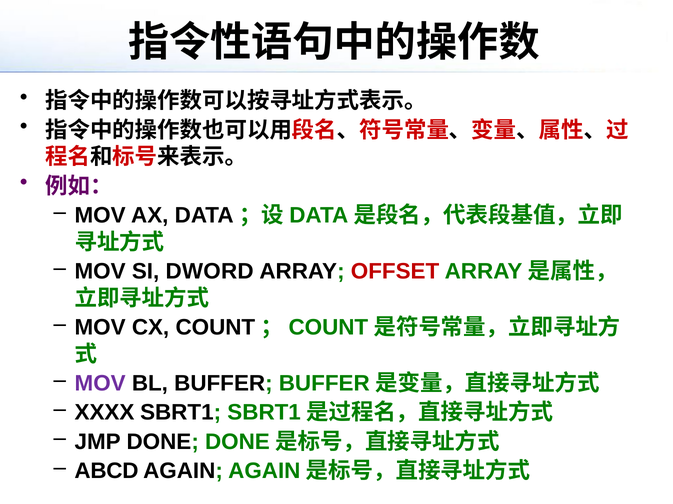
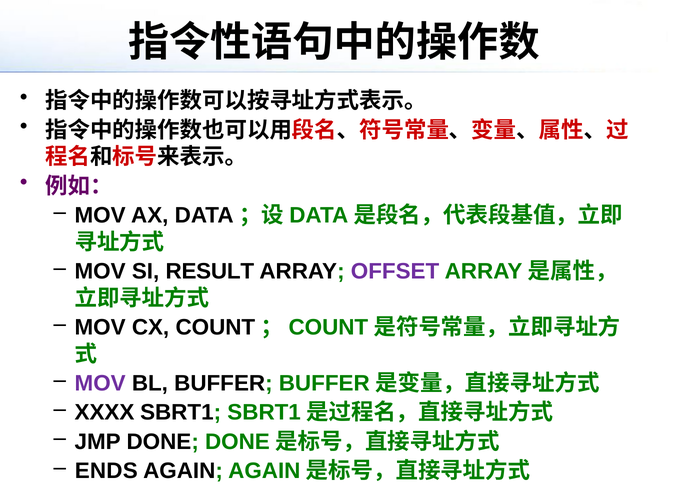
DWORD: DWORD -> RESULT (210, 272)
OFFSET colour: red -> purple (395, 272)
ABCD: ABCD -> ENDS (106, 471)
